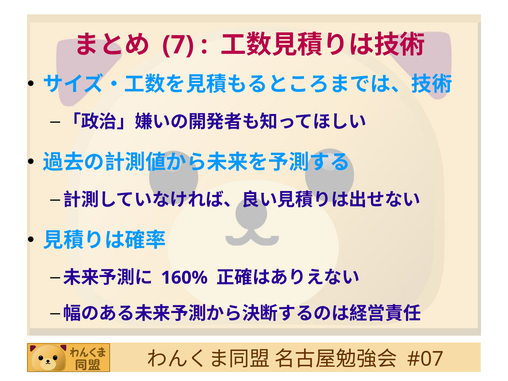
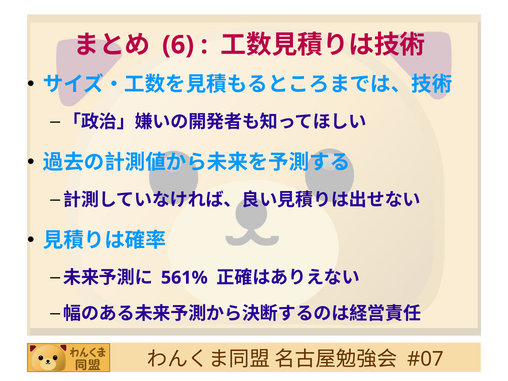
7: 7 -> 6 (178, 45)
160%: 160% -> 561% (184, 278)
